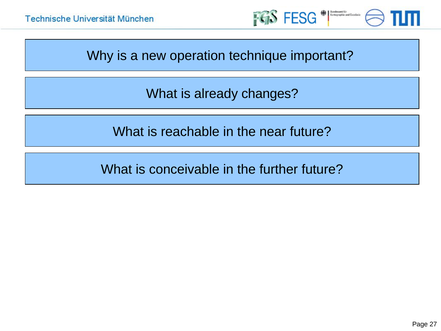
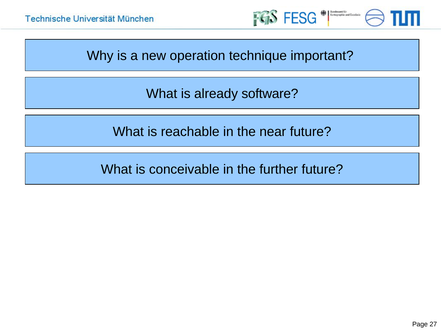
changes: changes -> software (270, 94)
